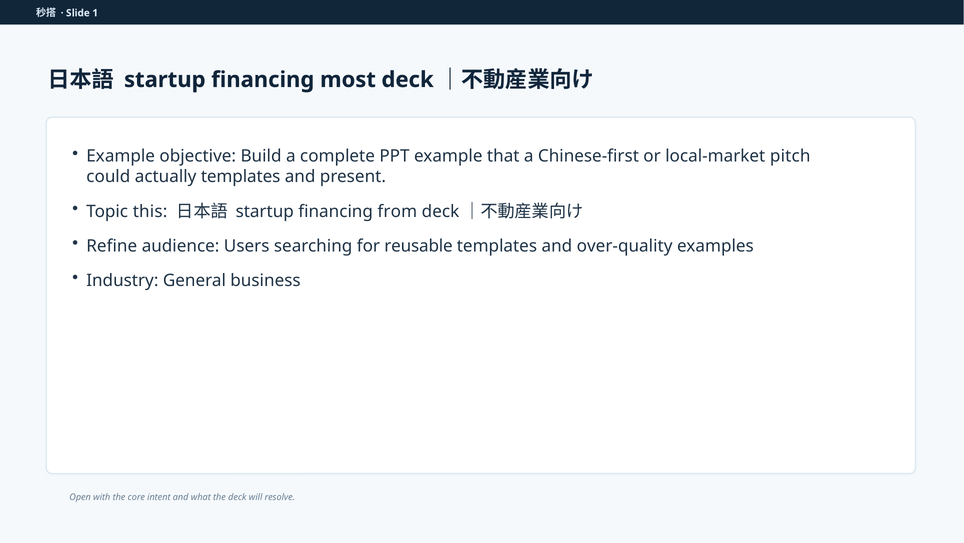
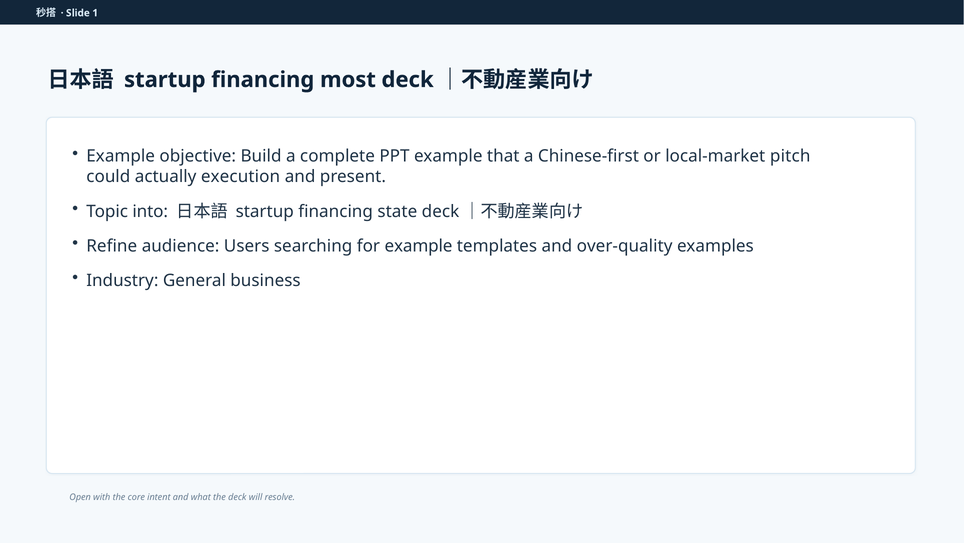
actually templates: templates -> execution (241, 177)
this: this -> into (150, 211)
from: from -> state (397, 211)
for reusable: reusable -> example (419, 246)
